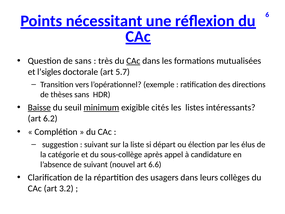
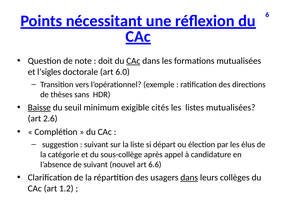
de sans: sans -> note (83, 61)
très: très -> doit (105, 61)
5.7: 5.7 -> 6.0 (123, 72)
minimum underline: present -> none (101, 107)
listes intéressants: intéressants -> mutualisées (231, 107)
6.2: 6.2 -> 2.6 (50, 118)
dans underline: none -> present (189, 177)
3.2: 3.2 -> 1.2 (66, 188)
